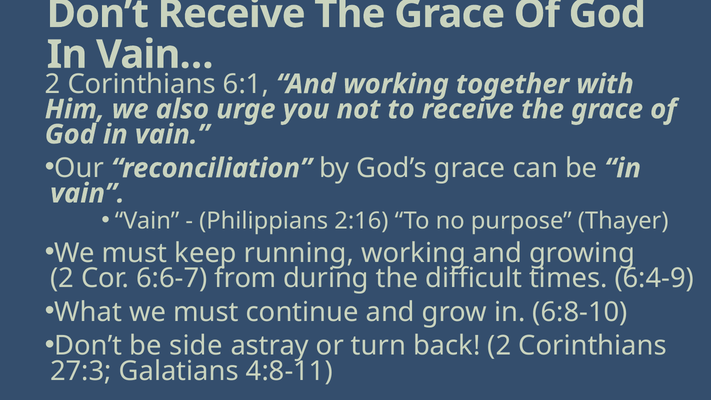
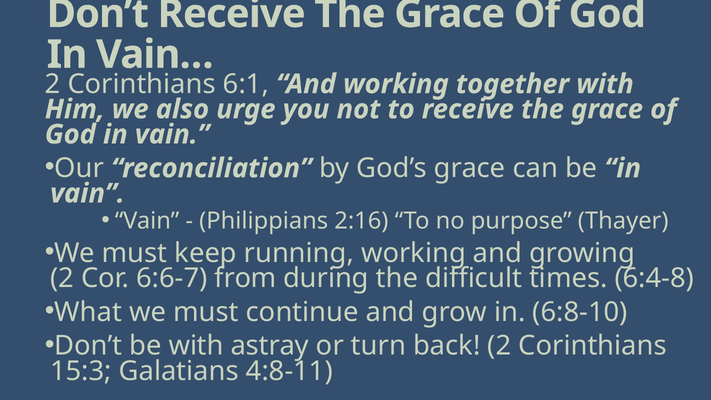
6:4-9: 6:4-9 -> 6:4-8 (654, 278)
be side: side -> with (196, 346)
27:3: 27:3 -> 15:3 (81, 371)
